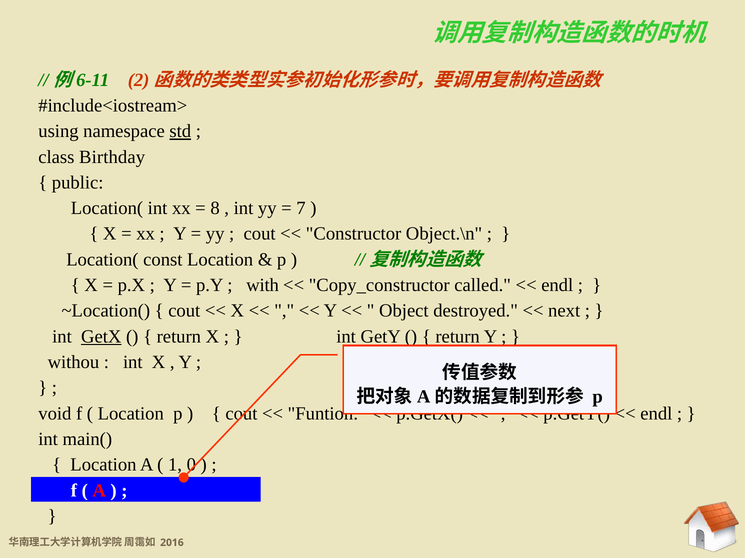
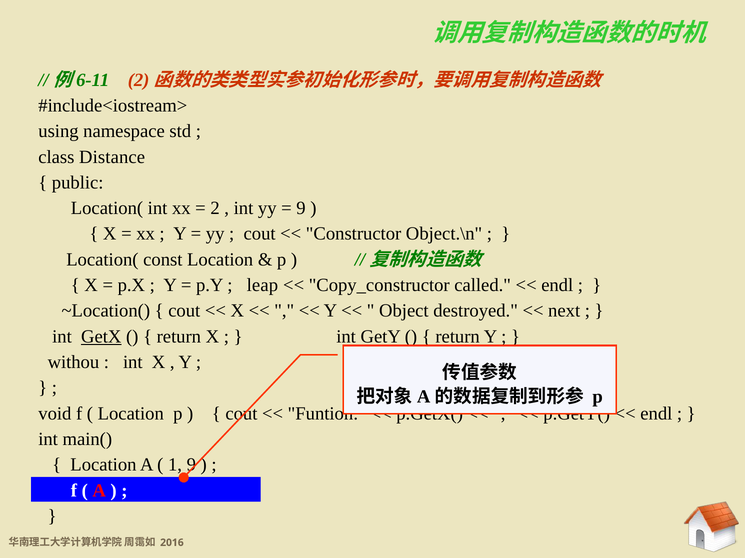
std underline: present -> none (180, 131)
Birthday: Birthday -> Distance (112, 157)
8: 8 -> 2 (215, 208)
7: 7 -> 9 (301, 208)
with: with -> leap (262, 286)
1 0: 0 -> 9 (191, 465)
